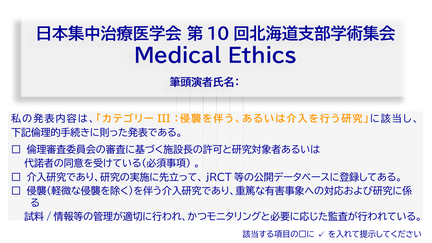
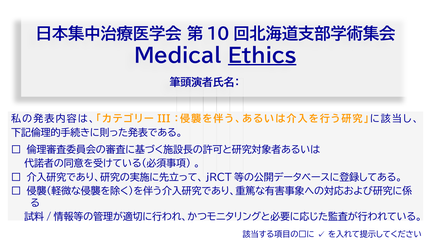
Ethics underline: none -> present (262, 56)
